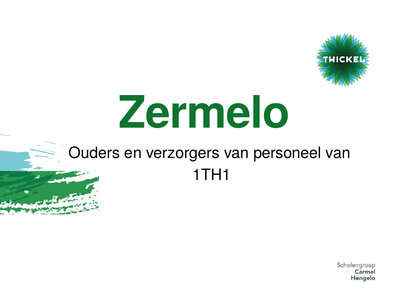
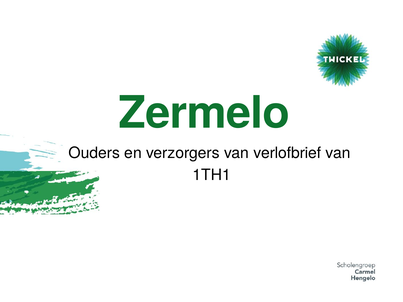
personeel: personeel -> verlofbrief (287, 153)
